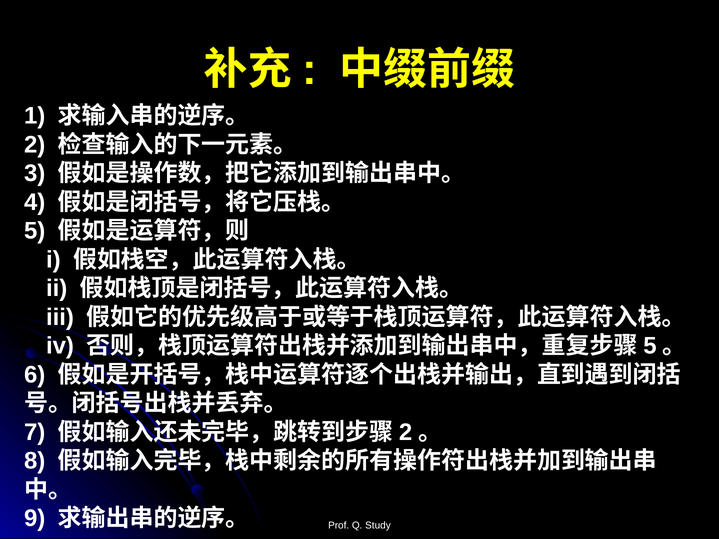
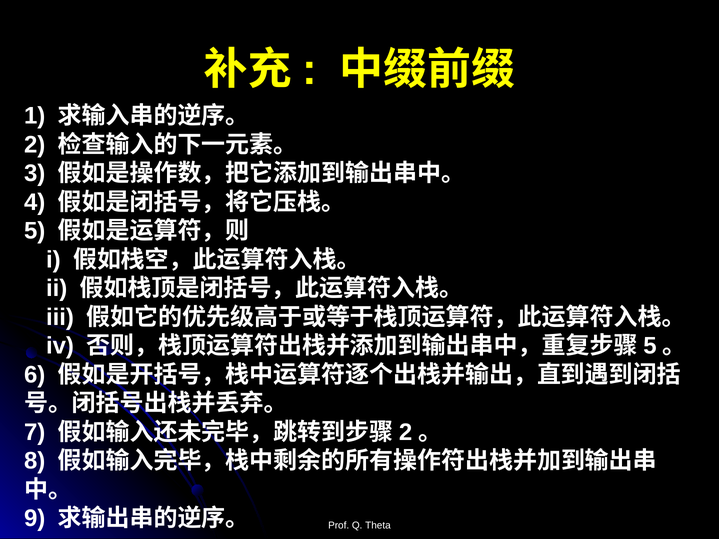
Study: Study -> Theta (378, 526)
